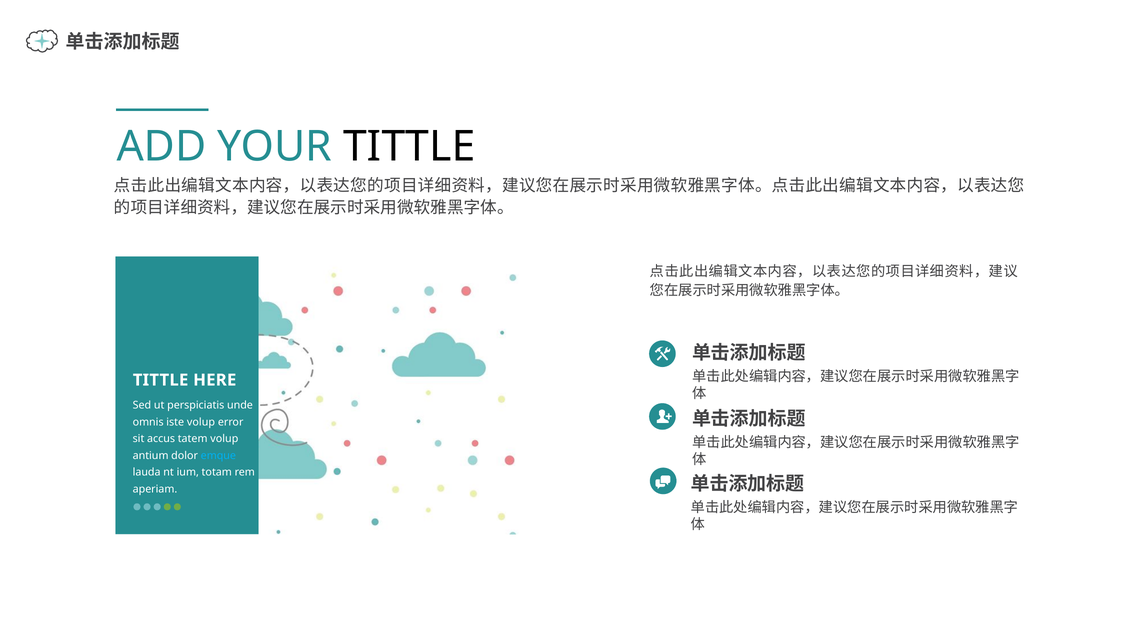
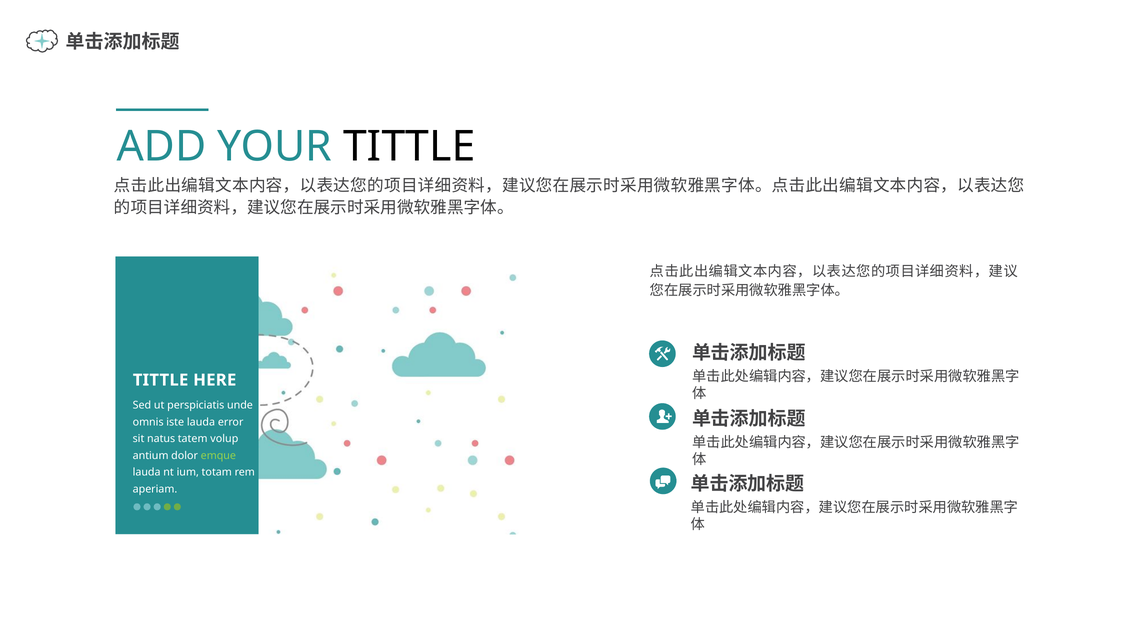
iste volup: volup -> lauda (201, 422)
accus: accus -> natus (161, 439)
emque colour: light blue -> light green (218, 456)
